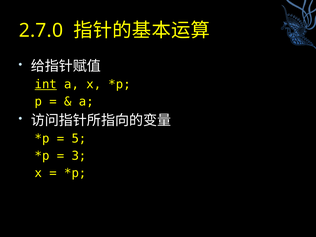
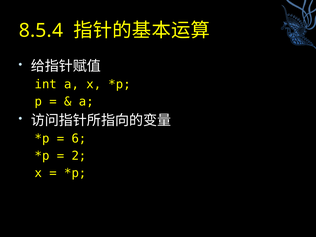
2.7.0: 2.7.0 -> 8.5.4 (41, 31)
int underline: present -> none (46, 84)
5: 5 -> 6 (79, 139)
3: 3 -> 2 (79, 156)
